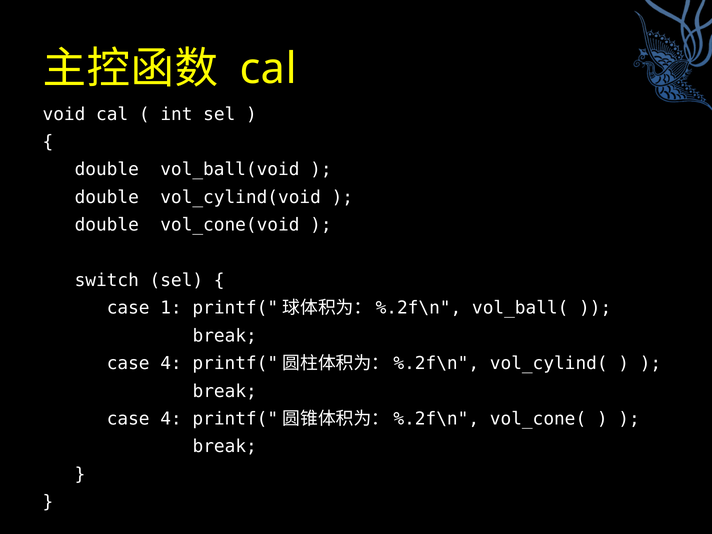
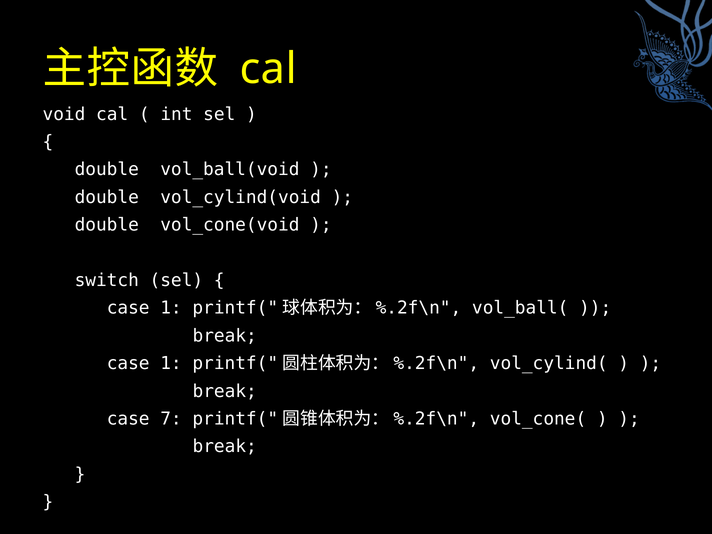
4: 4 -> 1 (171, 363)
4: 4 -> 7 (171, 419)
